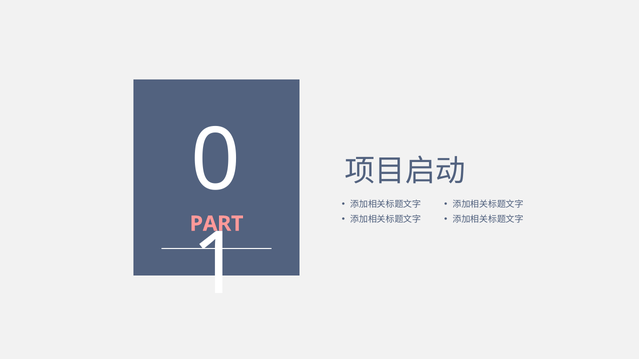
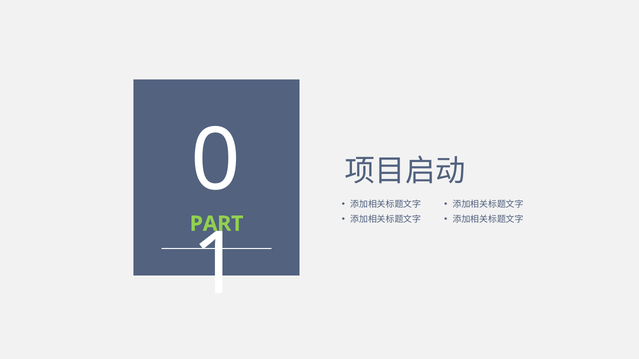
PART colour: pink -> light green (217, 224)
